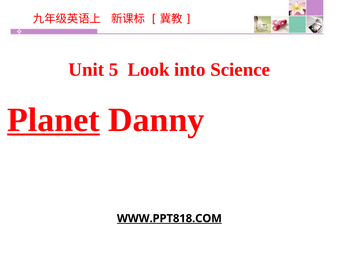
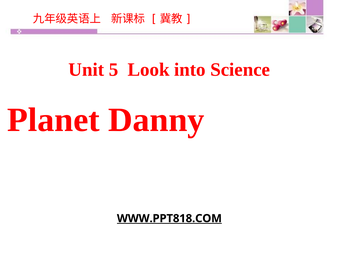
Planet underline: present -> none (53, 120)
